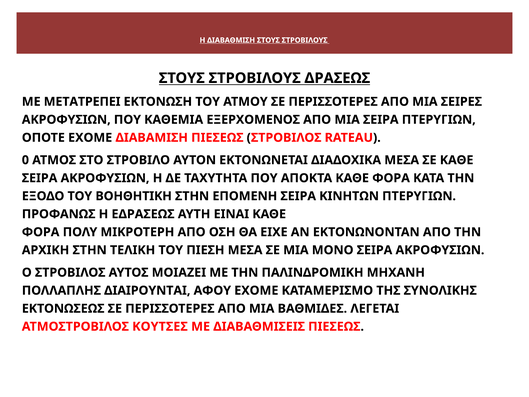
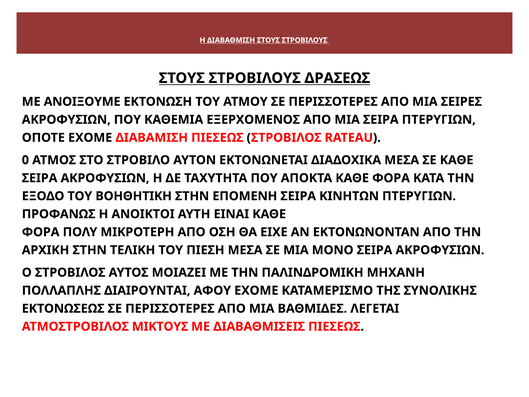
ΜΕΤΑΤΡΕΠΕΙ: ΜΕΤΑΤΡΕΠΕΙ -> ΑΝΟΙΞΟΥΜΕ (82, 102)
ΕΔΡΑΣΕΩΣ: ΕΔΡΑΣΕΩΣ -> ΑΝΟΙΚΤΟΙ (143, 214)
ΚΟΥΤΣΕΣ: ΚΟΥΤΣΕΣ -> ΜΙΚΤΟΥΣ (160, 326)
